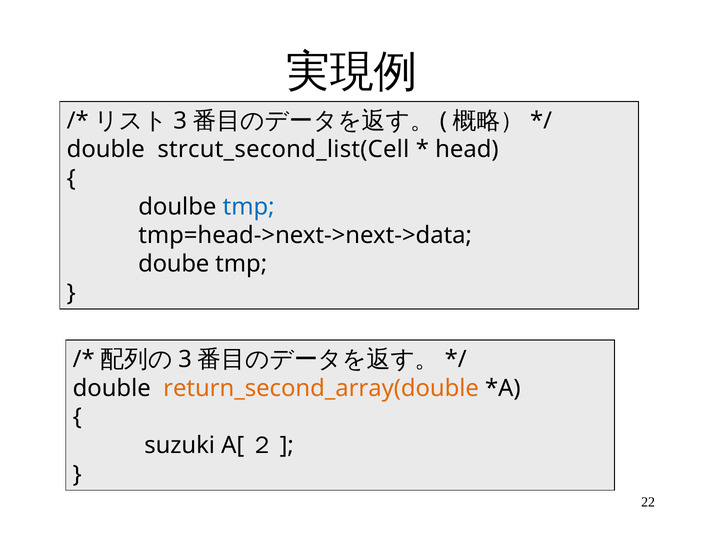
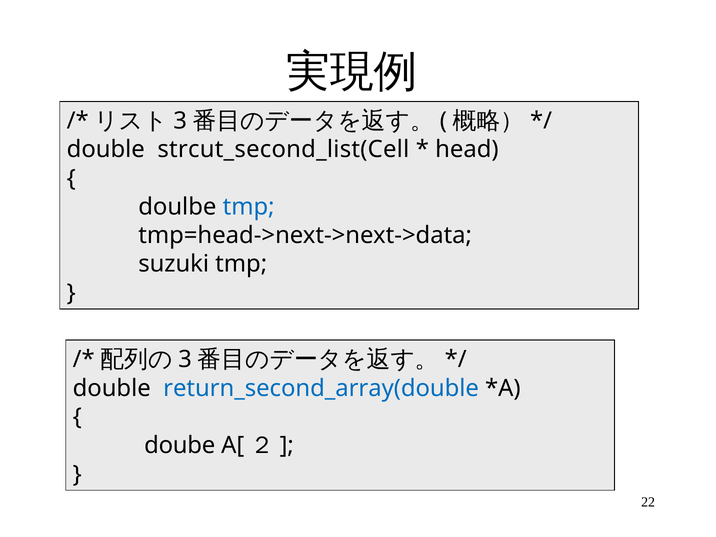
doube: doube -> suzuki (174, 264)
return_second_array(double colour: orange -> blue (321, 388)
suzuki: suzuki -> doube (180, 446)
